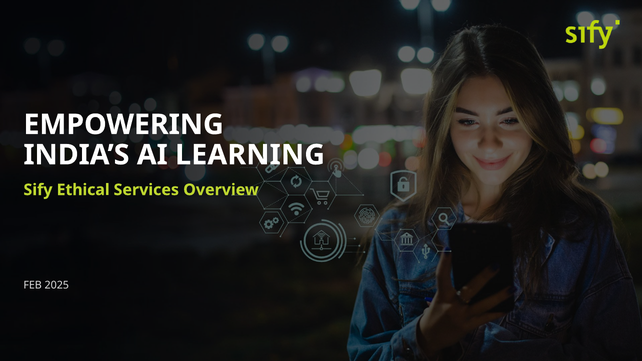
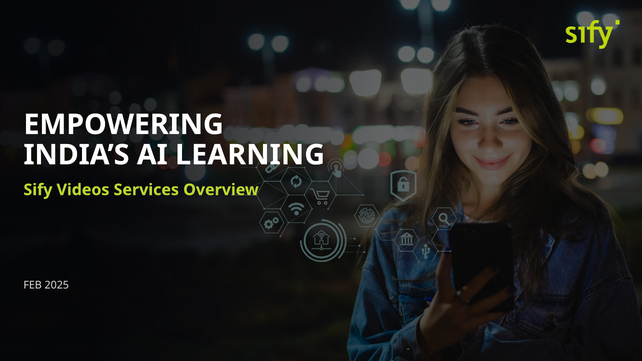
Ethical: Ethical -> Videos (83, 190)
